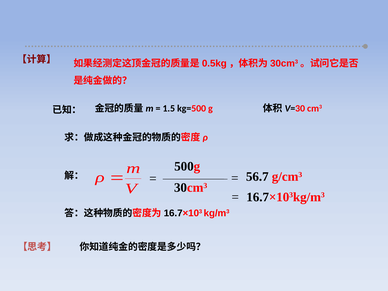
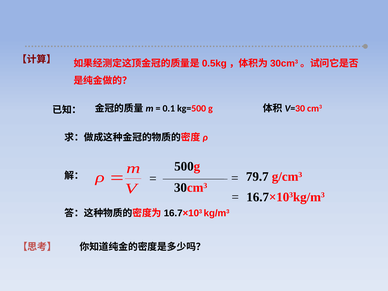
1.5: 1.5 -> 0.1 (169, 108)
56.7: 56.7 -> 79.7 (257, 177)
